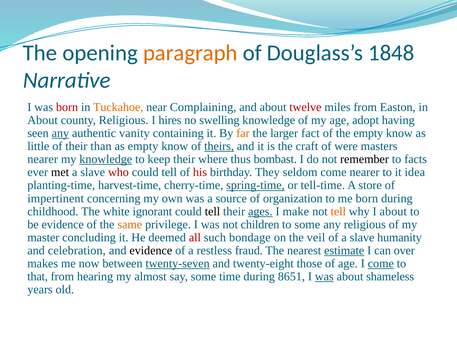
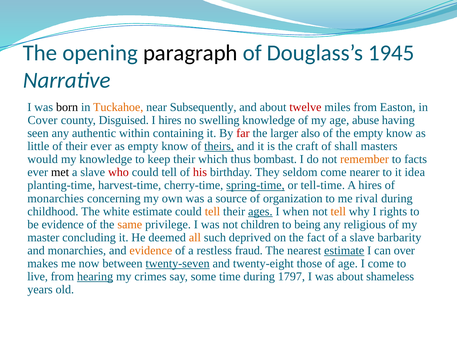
paragraph colour: orange -> black (190, 53)
1848: 1848 -> 1945 (391, 53)
born colour: red -> black (67, 107)
Complaining: Complaining -> Subsequently (203, 107)
About: About -> Cover (43, 120)
county Religious: Religious -> Disguised (124, 120)
adopt: adopt -> abuse (366, 120)
any underline: present -> none (60, 133)
vanity: vanity -> within (134, 133)
far colour: orange -> red (243, 133)
fact: fact -> also (311, 133)
their than: than -> ever (101, 146)
were: were -> shall (346, 146)
nearer: nearer -> would (43, 159)
knowledge underline: present -> none (106, 159)
where: where -> which (213, 159)
remember colour: black -> orange (365, 159)
A store: store -> hires (370, 185)
impertinent: impertinent -> monarchies (56, 198)
me born: born -> rival (367, 198)
white ignorant: ignorant -> estimate (152, 211)
tell colour: black -> orange (212, 211)
make: make -> when (296, 211)
I about: about -> rights (393, 211)
to some: some -> being (307, 224)
all colour: red -> orange (195, 237)
bondage: bondage -> deprived (250, 237)
veil: veil -> fact (316, 237)
humanity: humanity -> barbarity (399, 237)
and celebration: celebration -> monarchies (77, 250)
evidence colour: black -> orange (151, 250)
come underline: present -> none (381, 263)
that: that -> live (38, 276)
hearing underline: none -> present (95, 276)
almost: almost -> crimes (151, 276)
8651: 8651 -> 1797 (291, 276)
was underline: present -> none (324, 276)
